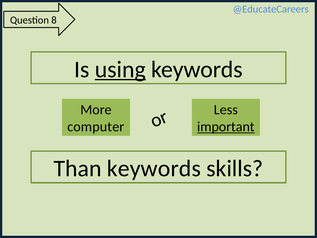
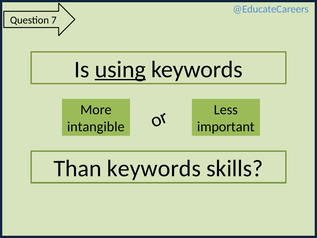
8: 8 -> 7 (54, 20)
computer: computer -> intangible (96, 127)
important underline: present -> none (226, 127)
